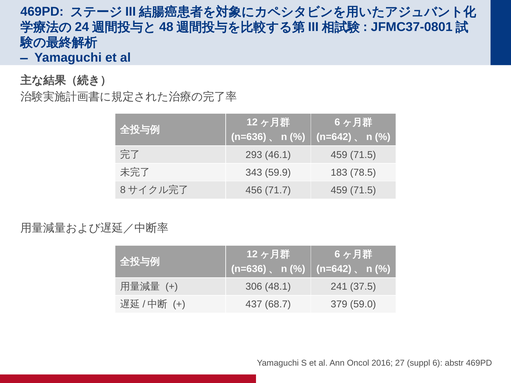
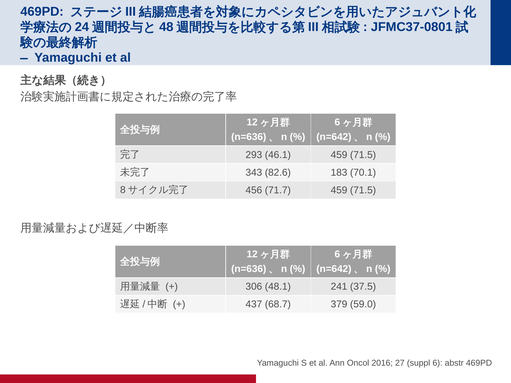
59.9: 59.9 -> 82.6 (278, 173)
78.5: 78.5 -> 70.1 (363, 173)
